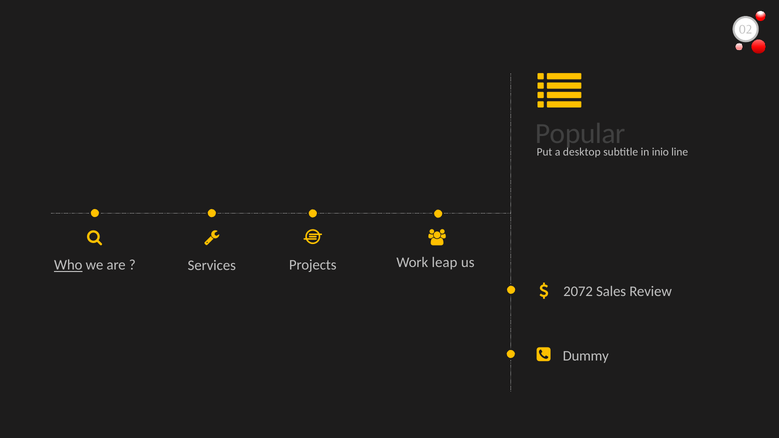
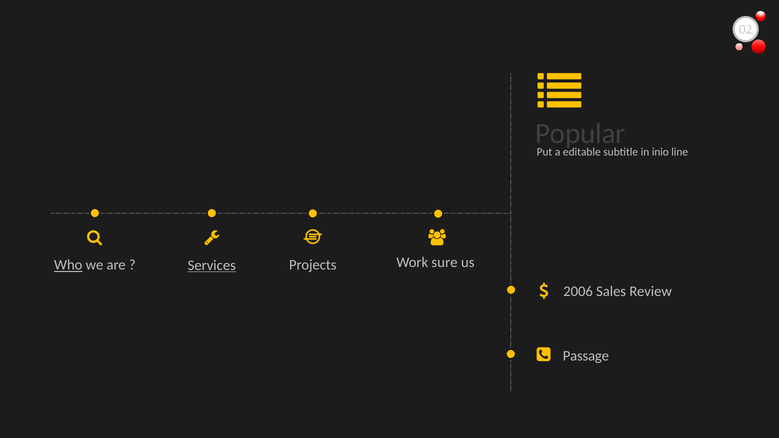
desktop: desktop -> editable (582, 152)
Services underline: none -> present (212, 266)
leap: leap -> sure (445, 263)
2072: 2072 -> 2006 (578, 292)
Dummy: Dummy -> Passage (586, 356)
